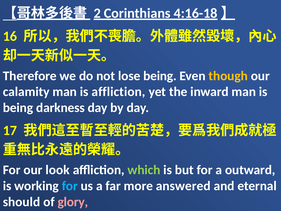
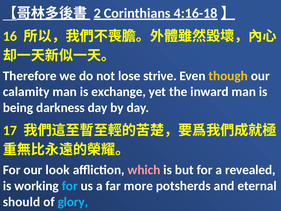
lose being: being -> strive (160, 76)
is affliction: affliction -> exchange (119, 92)
which colour: light green -> pink (144, 170)
outward: outward -> revealed (250, 170)
answered: answered -> potsherds (183, 186)
glory colour: pink -> light blue (73, 202)
